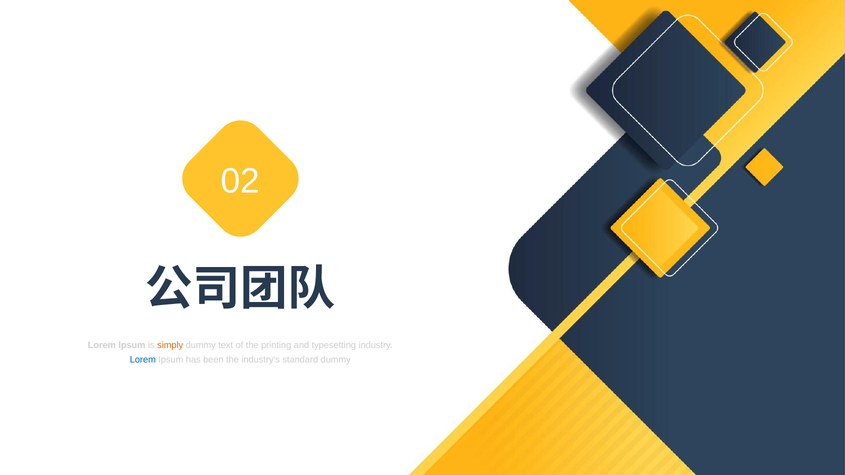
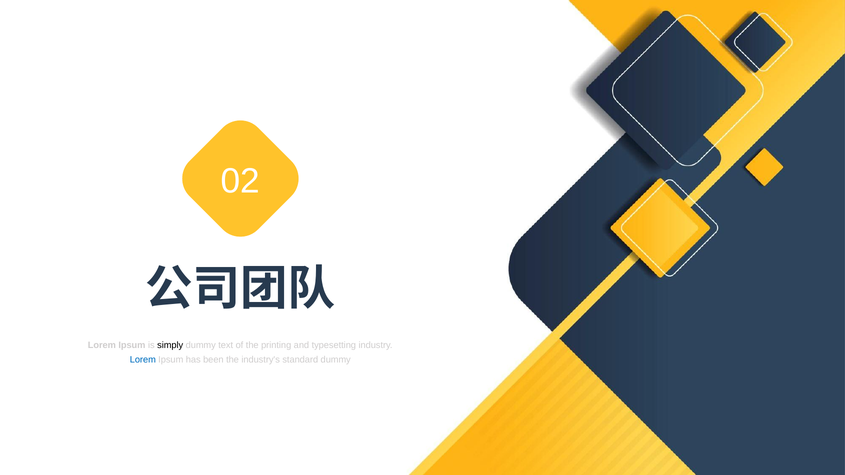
simply colour: orange -> black (170, 346)
